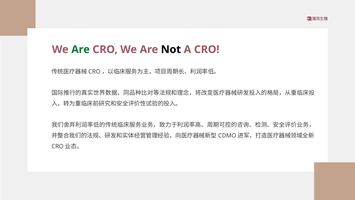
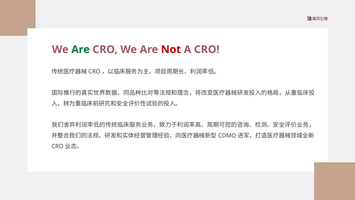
Not colour: black -> red (171, 49)
